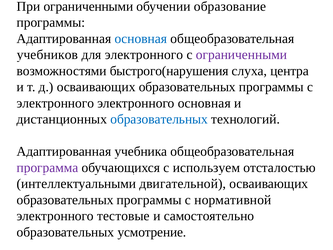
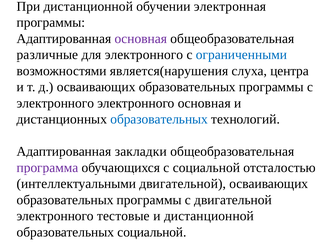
При ограниченными: ограниченными -> дистанционной (88, 6)
образование: образование -> электронная (230, 6)
основная colour: blue -> purple (141, 39)
учебников: учебников -> различные (47, 55)
ограниченными colour: purple -> blue (241, 55)
быстрого(нарушения: быстрого(нарушения -> является(нарушения (169, 71)
учебника: учебника -> закладки (141, 151)
с используем: используем -> социальной (206, 167)
с нормативной: нормативной -> двигательной (233, 200)
и самостоятельно: самостоятельно -> дистанционной (209, 216)
образовательных усмотрение: усмотрение -> социальной (152, 232)
